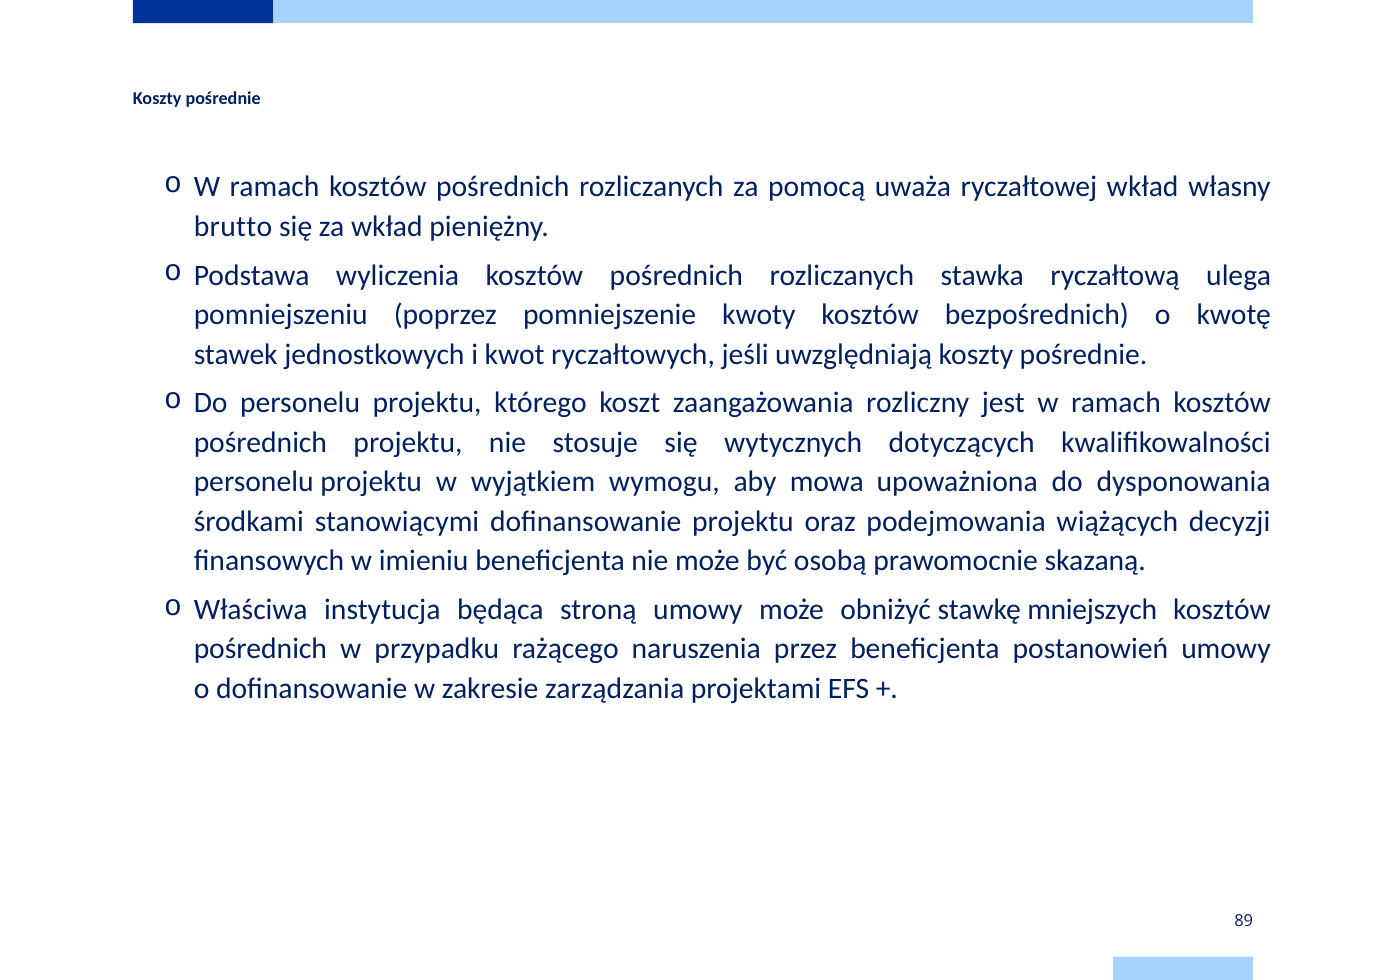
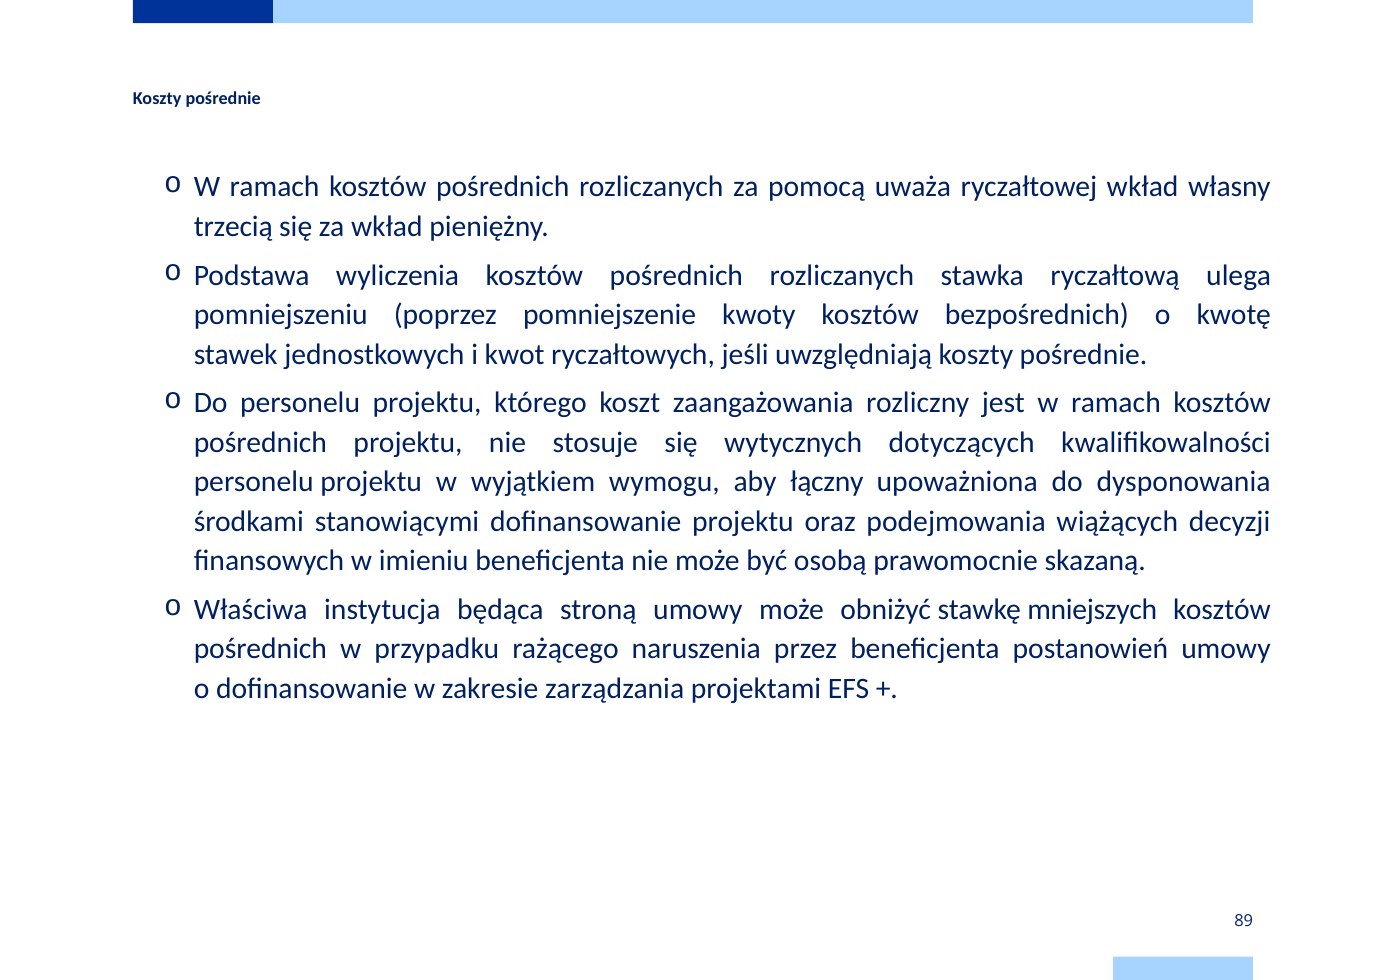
brutto: brutto -> trzecią (233, 227)
mowa: mowa -> łączny (827, 482)
